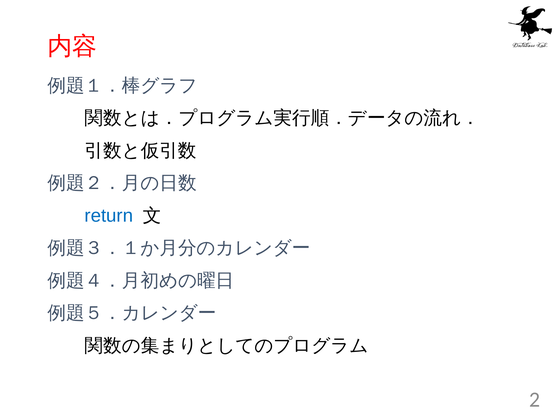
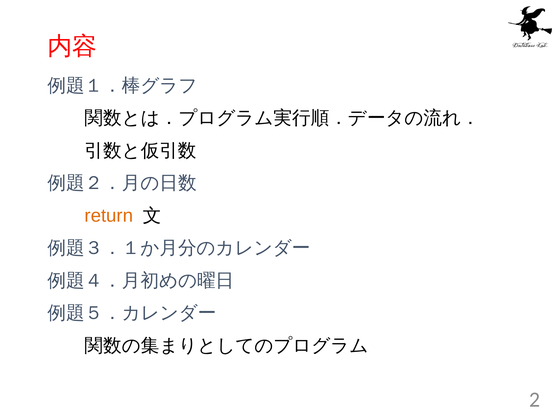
return colour: blue -> orange (109, 216)
